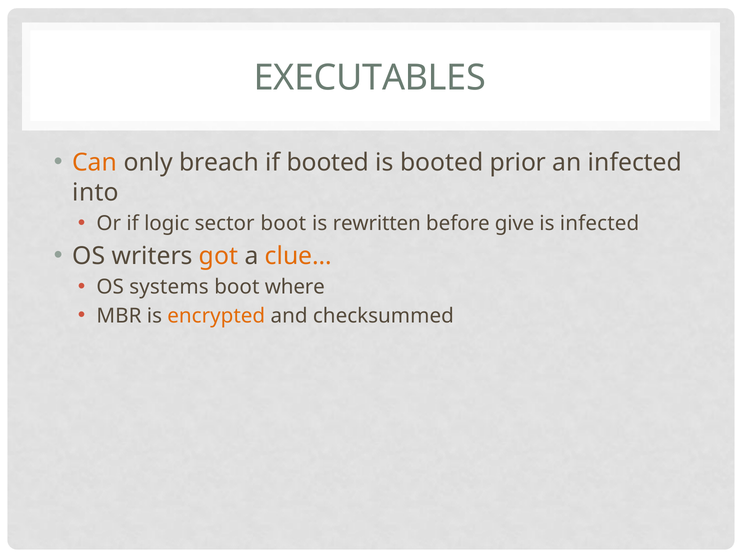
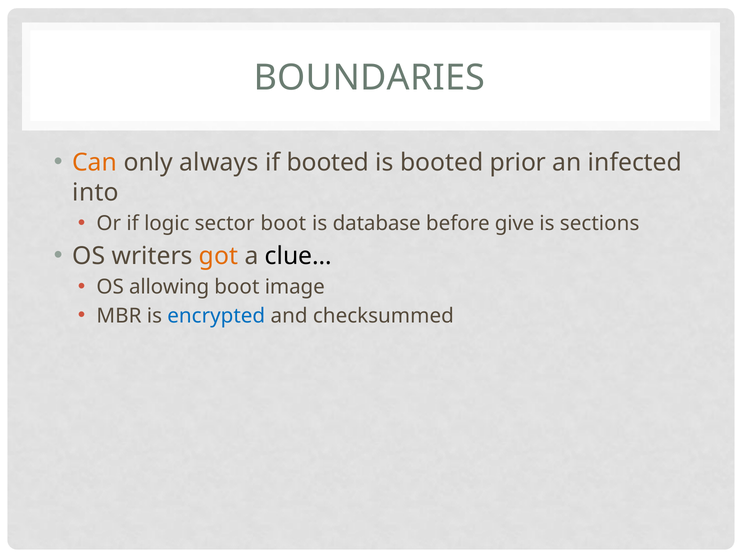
EXECUTABLES: EXECUTABLES -> BOUNDARIES (370, 78)
breach: breach -> always (219, 162)
rewritten: rewritten -> database (377, 223)
is infected: infected -> sections (600, 223)
clue… colour: orange -> black (298, 256)
systems: systems -> allowing (169, 287)
where: where -> image (295, 287)
encrypted colour: orange -> blue (216, 316)
